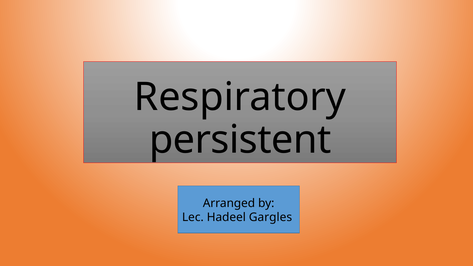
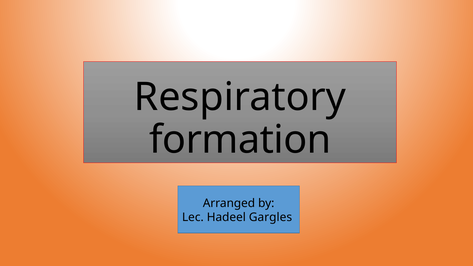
persistent: persistent -> formation (240, 140)
